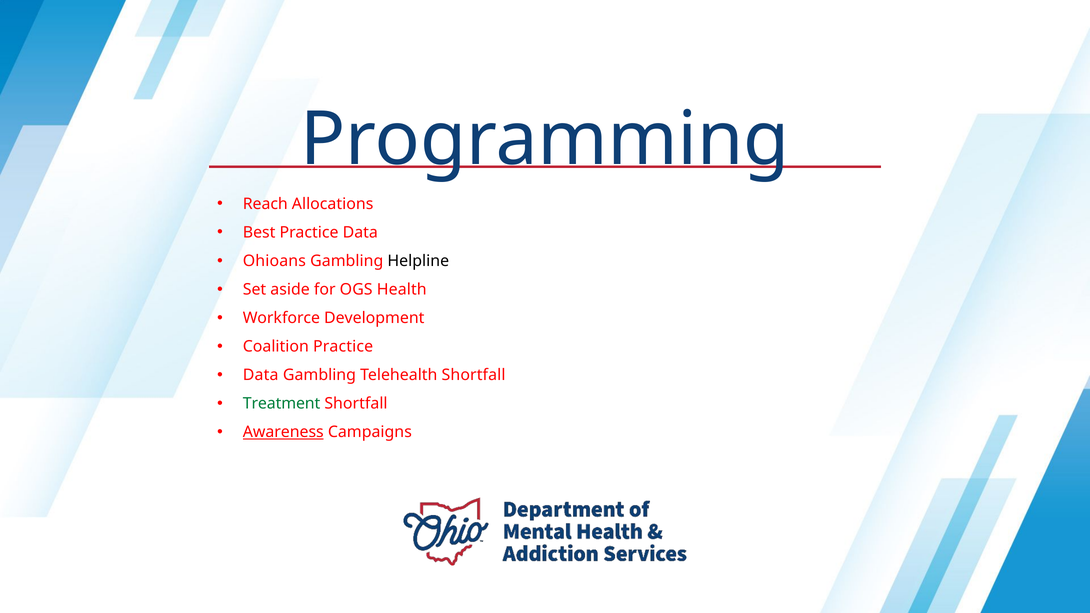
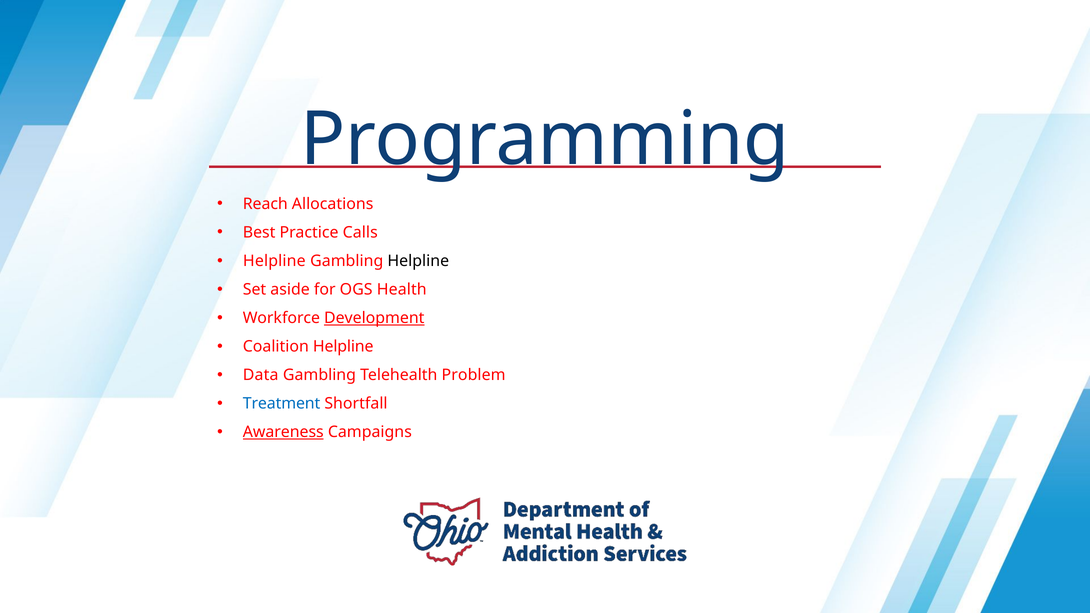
Practice Data: Data -> Calls (360, 232)
Ohioans: Ohioans -> Helpline (274, 261)
Development underline: none -> present (374, 318)
Coalition Practice: Practice -> Helpline (343, 347)
Telehealth Shortfall: Shortfall -> Problem (474, 375)
Treatment colour: green -> blue (282, 404)
